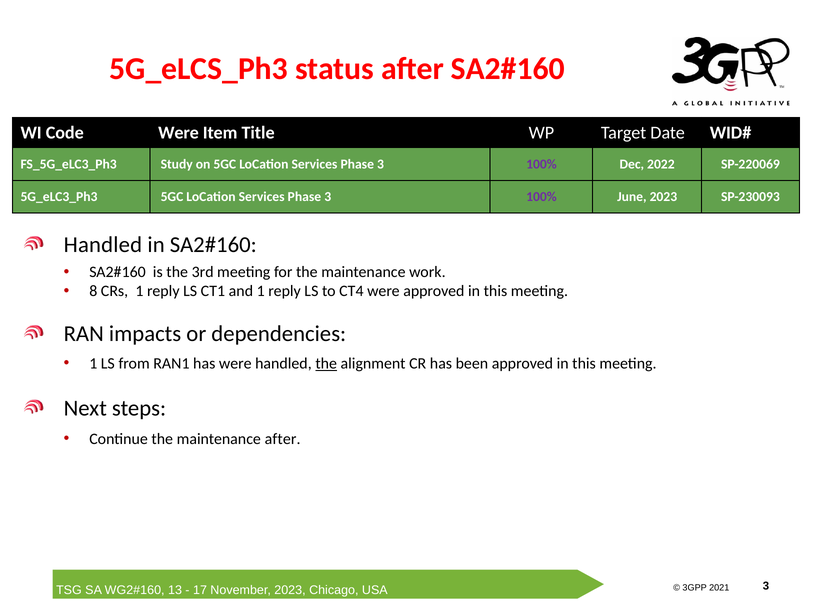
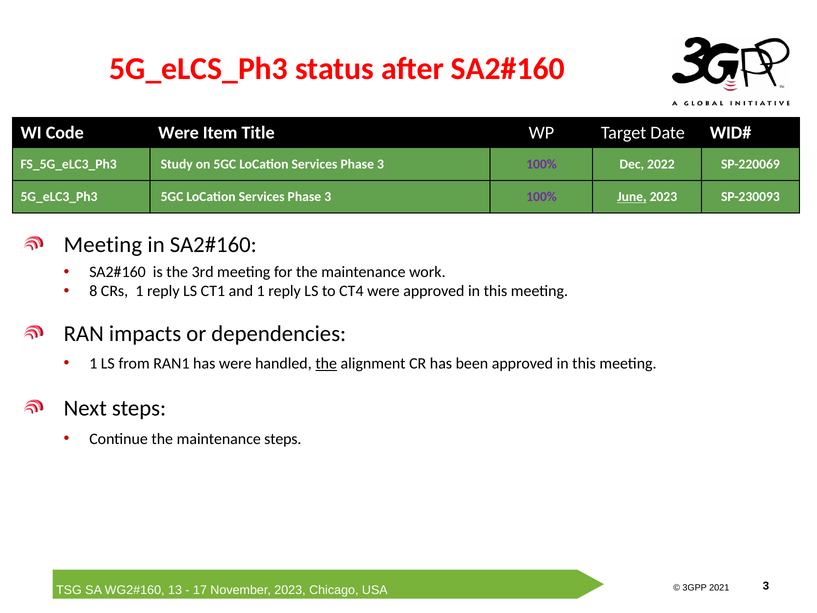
June underline: none -> present (632, 197)
Handled: Handled -> Meeting (103, 245)
maintenance after: after -> steps (283, 439)
